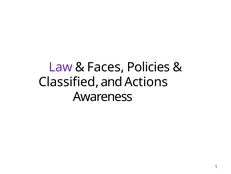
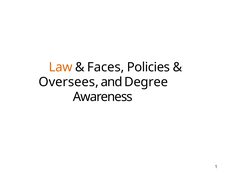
Law colour: purple -> orange (61, 67)
Classified: Classified -> Oversees (69, 82)
Actions: Actions -> Degree (146, 82)
